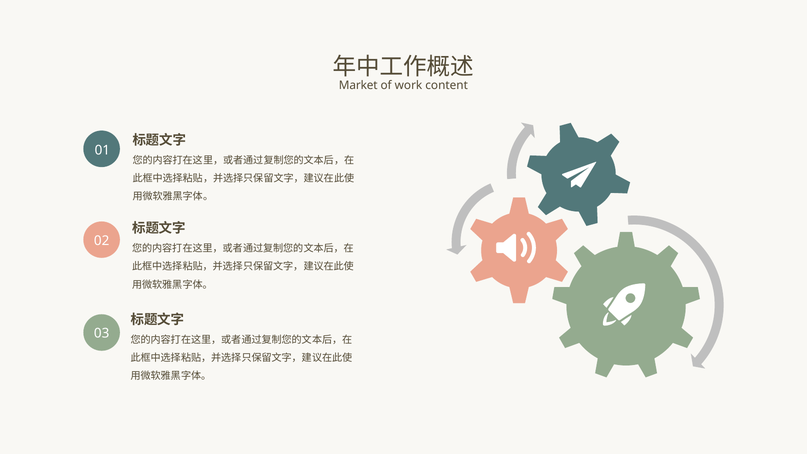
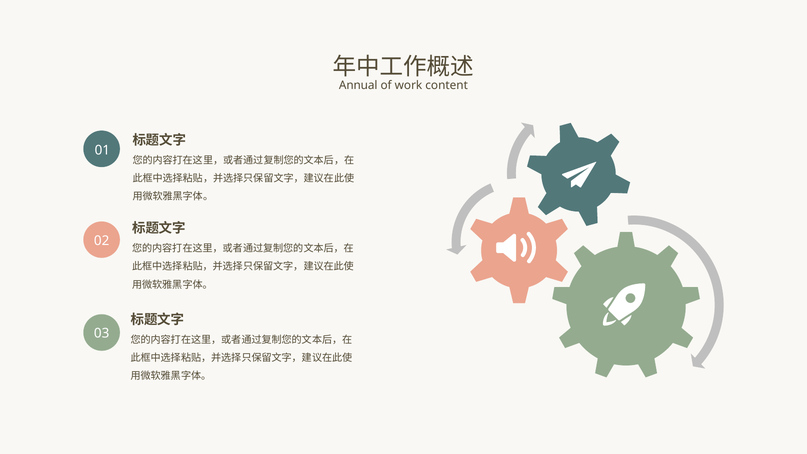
Market: Market -> Annual (358, 86)
